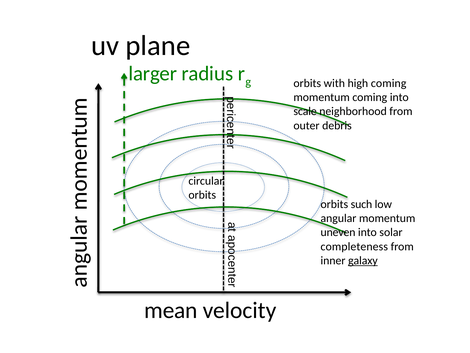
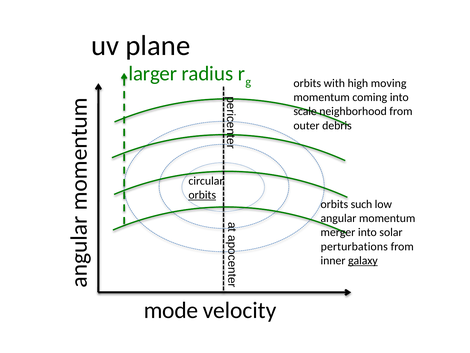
high coming: coming -> moving (389, 83)
orbits underline: none -> present (202, 195)
uneven: uneven -> merger (338, 232)
completeness: completeness -> perturbations (354, 246)
mean: mean -> mode (171, 310)
